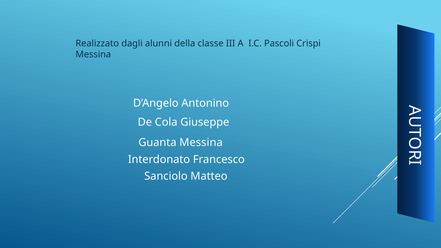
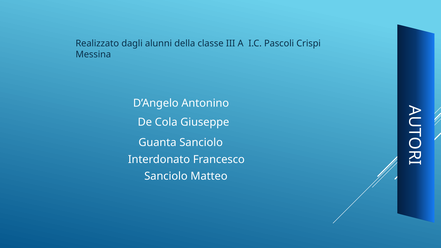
Guanta Messina: Messina -> Sanciolo (201, 142)
